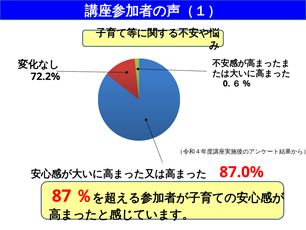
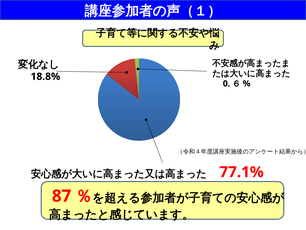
72.2%: 72.2% -> 18.8% (45, 76)
87.0%: 87.0% -> 77.1% (242, 172)
